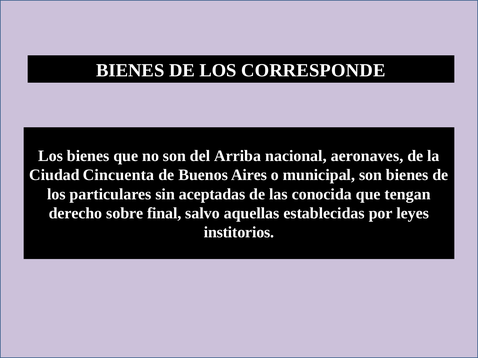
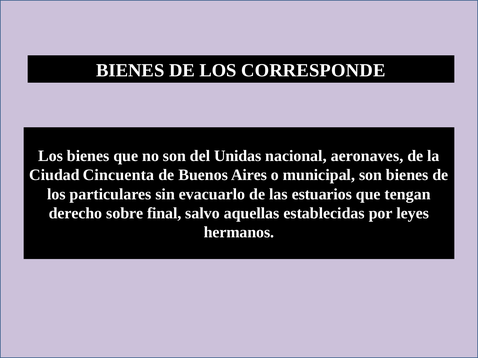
Arriba: Arriba -> Unidas (238, 156)
aceptadas: aceptadas -> evacuarlo (212, 194)
conocida: conocida -> estuarios (322, 194)
institorios: institorios -> hermanos (239, 233)
